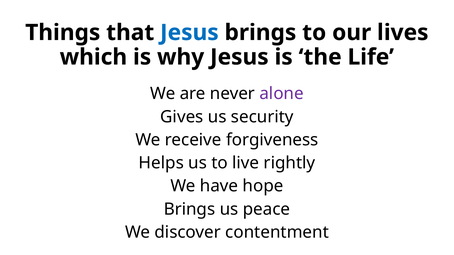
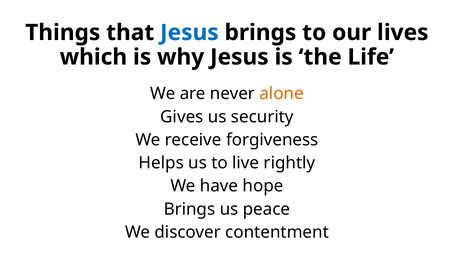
alone colour: purple -> orange (282, 94)
